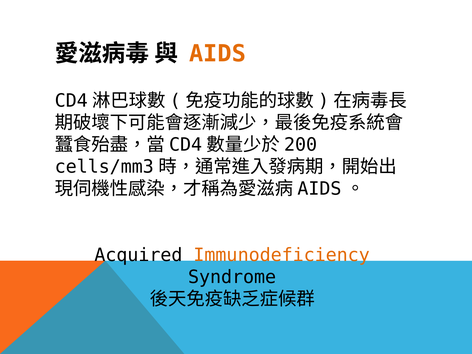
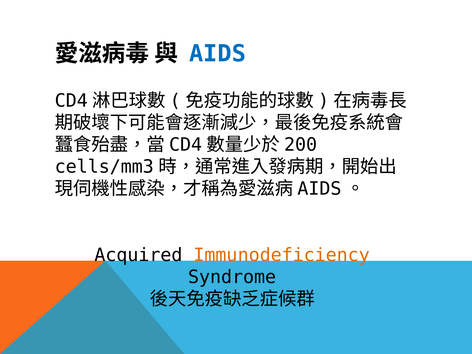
AIDS colour: orange -> blue (218, 54)
